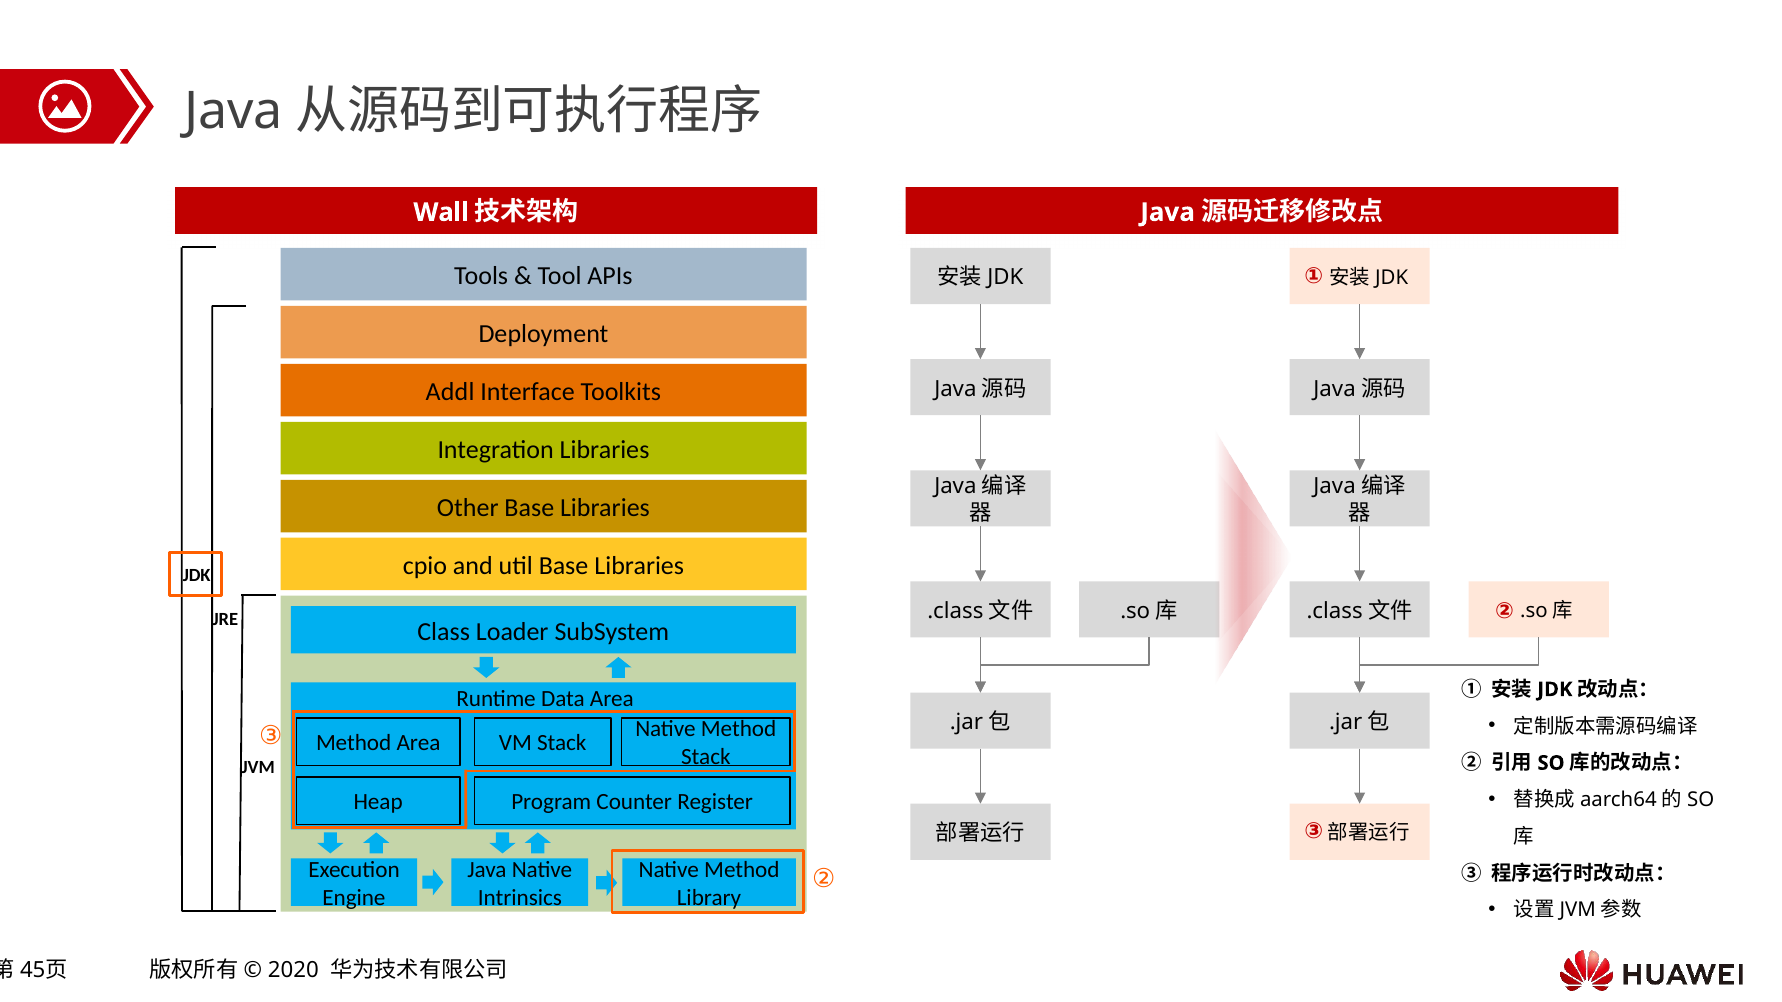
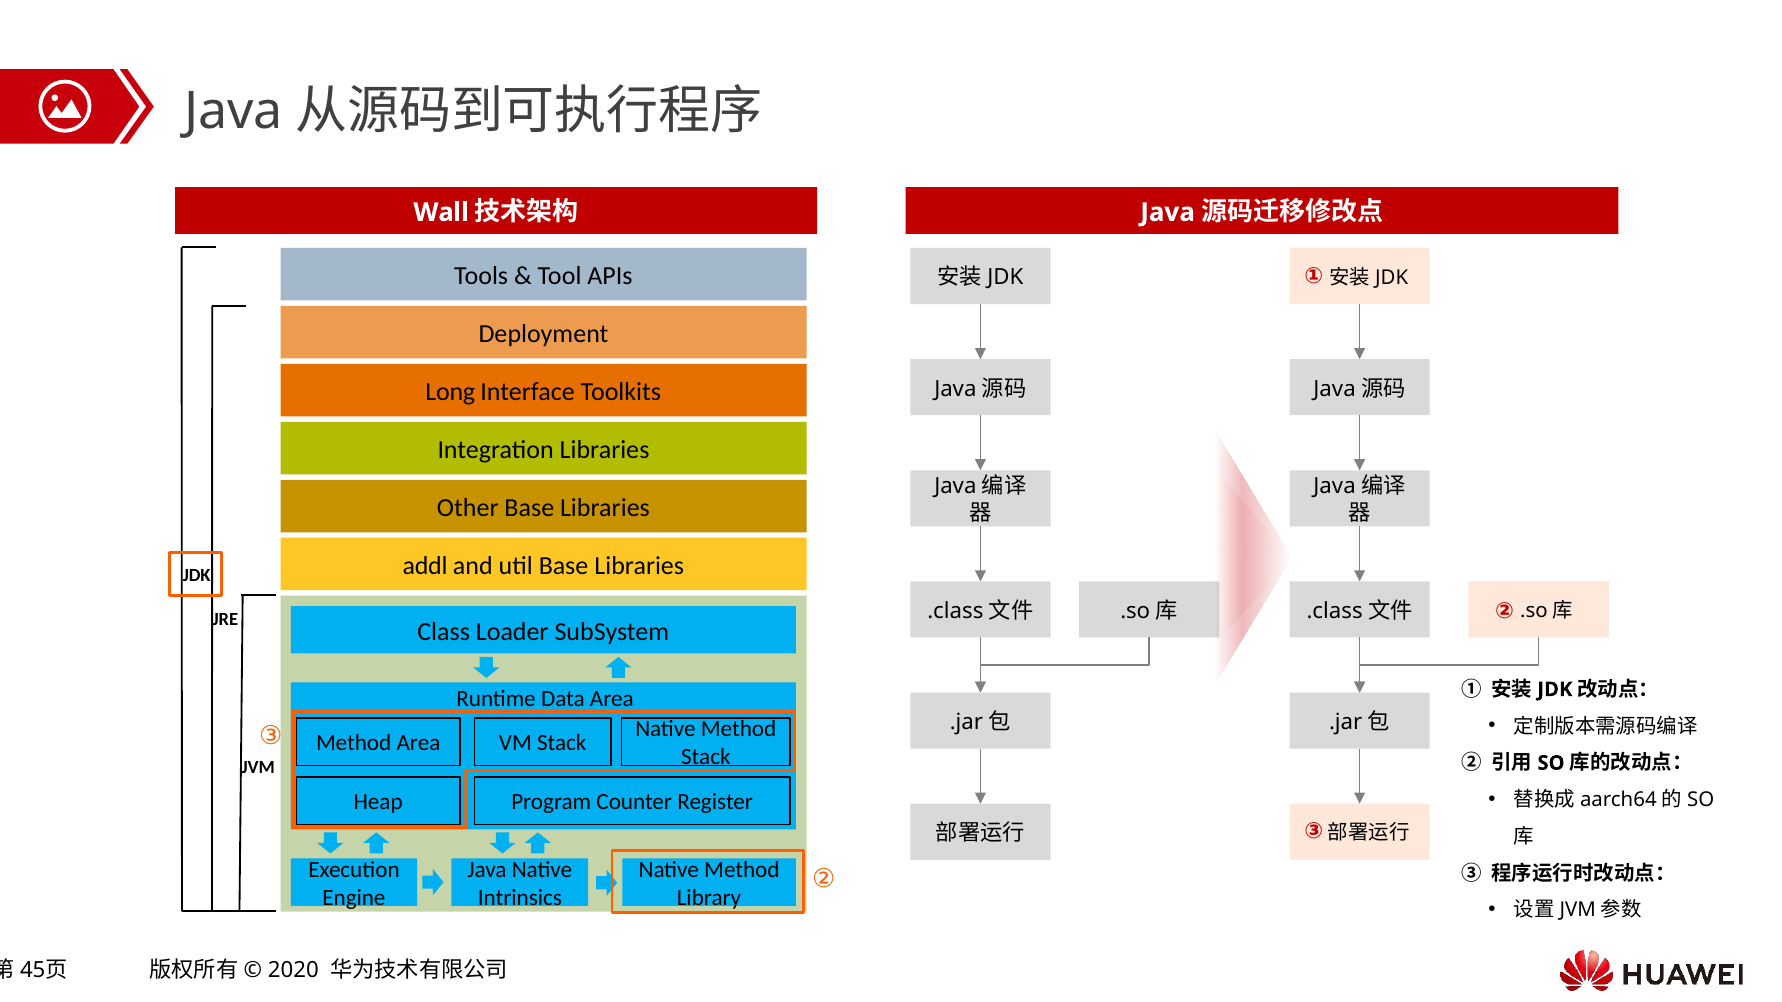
Addl: Addl -> Long (450, 392)
cpio: cpio -> addl (425, 566)
